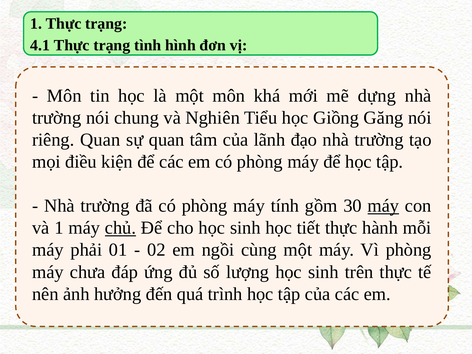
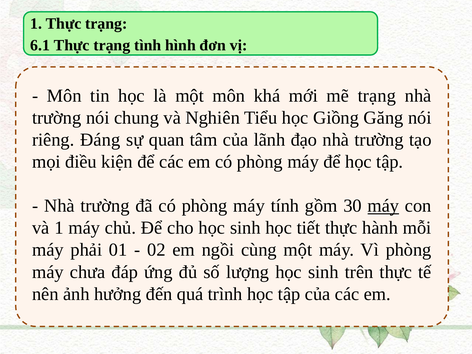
4.1: 4.1 -> 6.1 (40, 45)
mẽ dựng: dựng -> trạng (377, 96)
riêng Quan: Quan -> Đáng (100, 140)
chủ underline: present -> none (121, 228)
